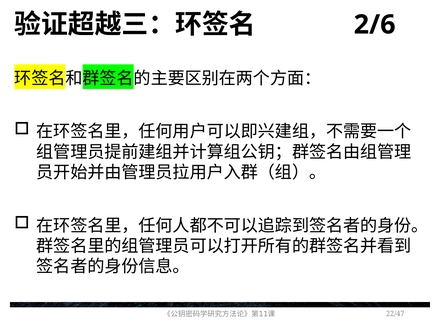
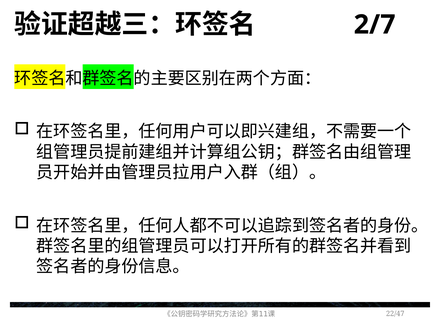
2/6: 2/6 -> 2/7 (375, 25)
